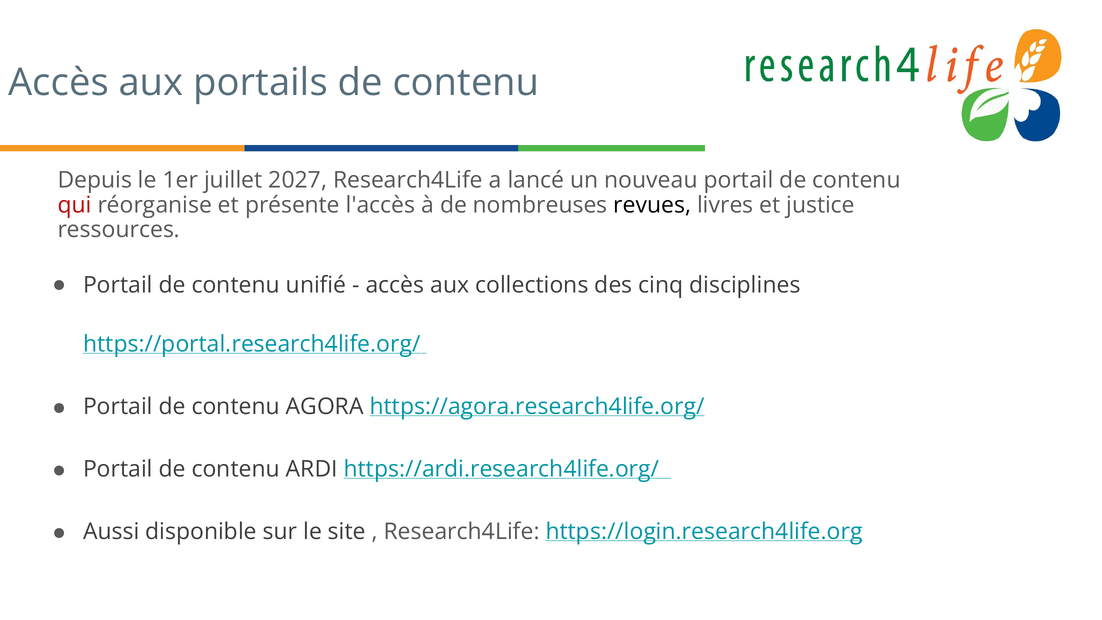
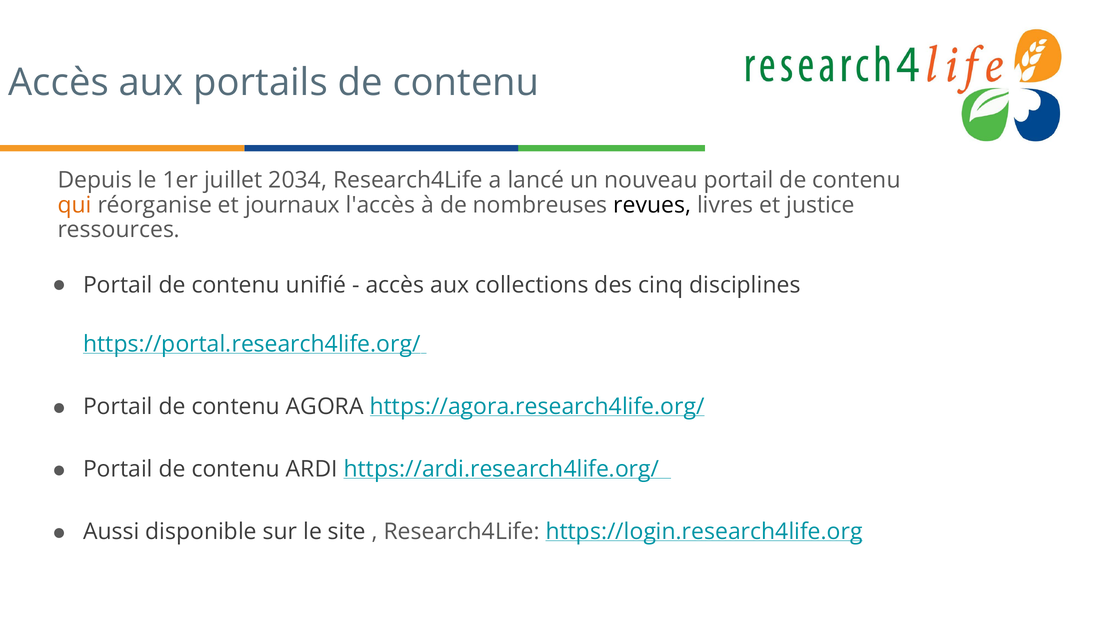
2027: 2027 -> 2034 (298, 180)
qui colour: red -> orange (75, 205)
présente: présente -> journaux (293, 205)
